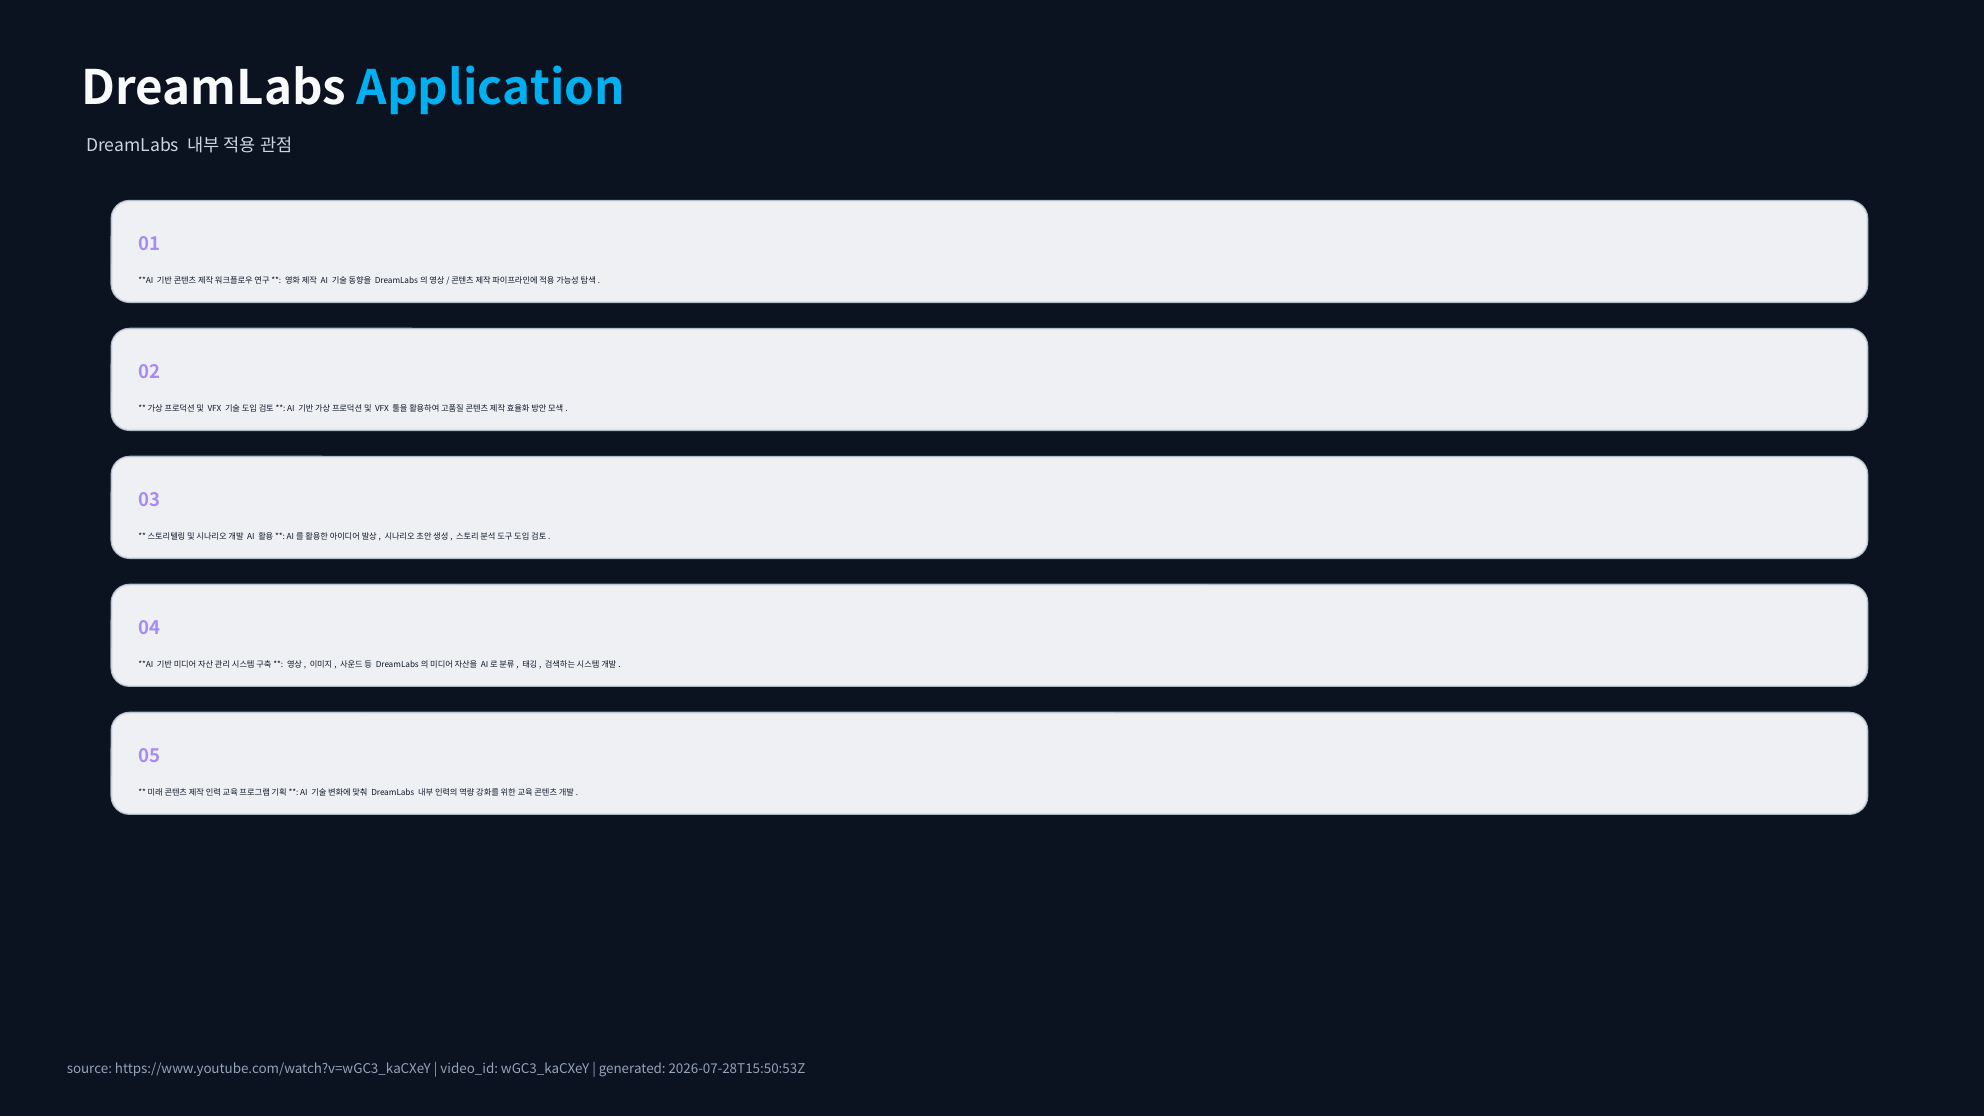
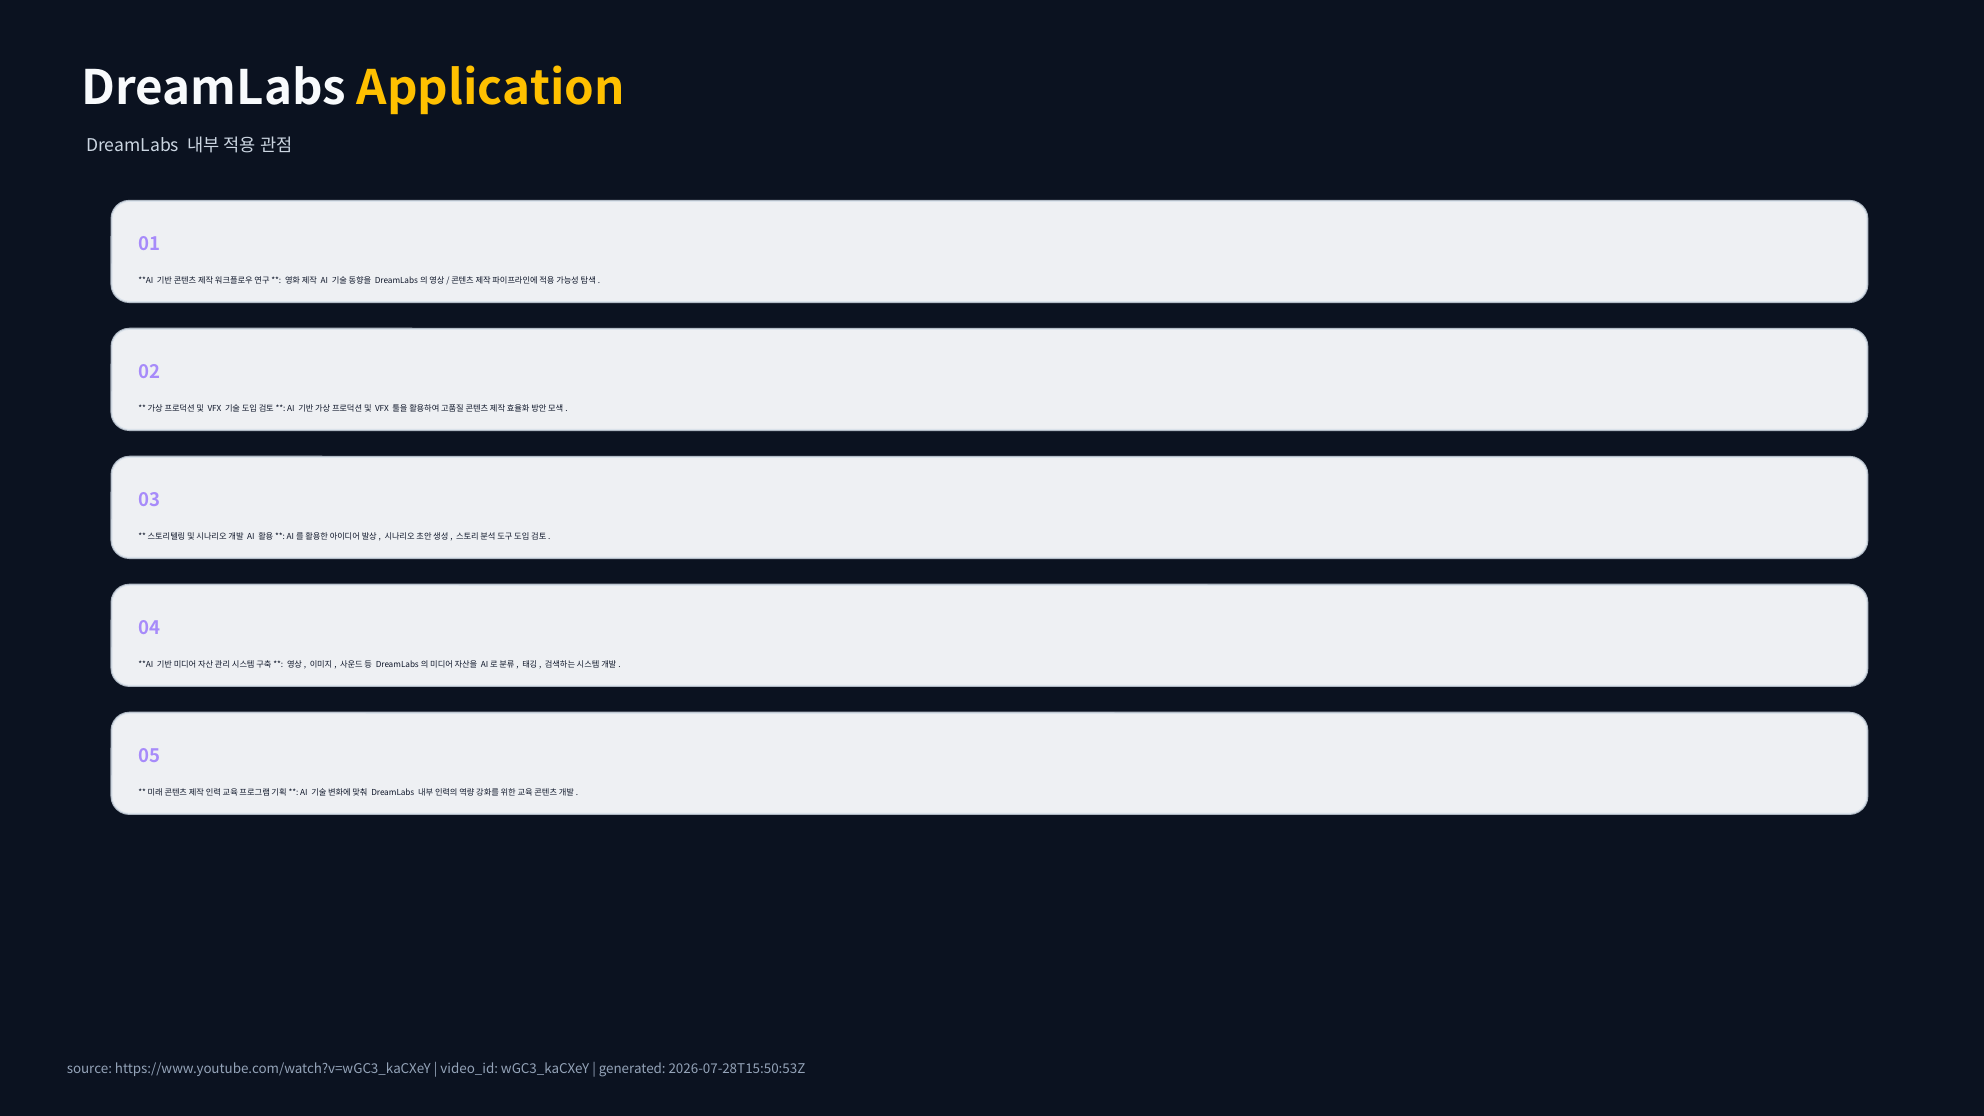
Application colour: light blue -> yellow (491, 89)
